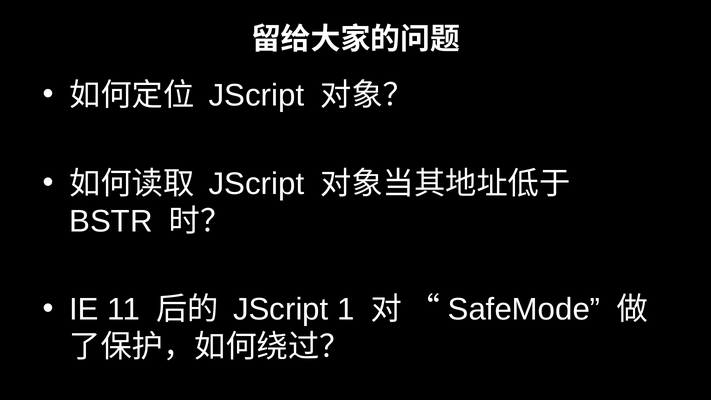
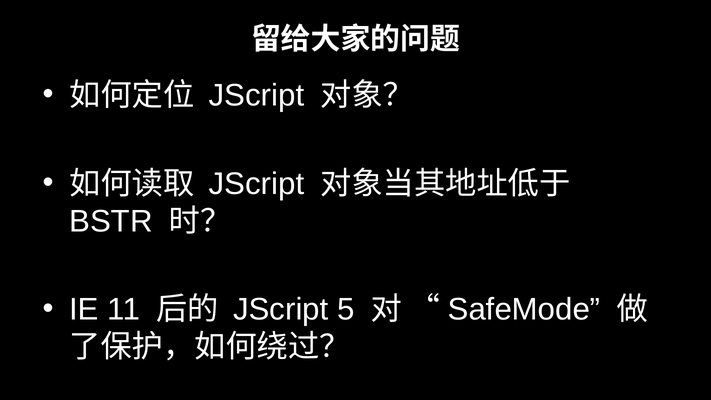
1: 1 -> 5 (346, 310)
